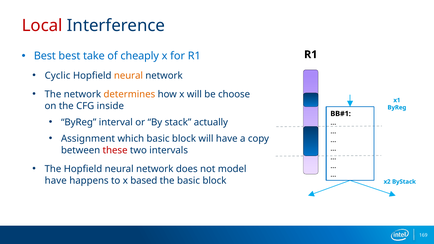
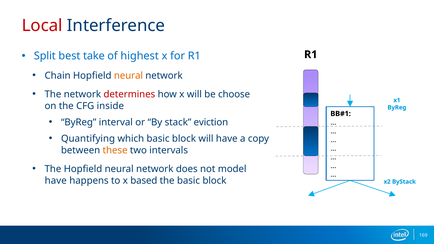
Best: Best -> Split (45, 56)
cheaply: cheaply -> highest (140, 56)
Cyclic: Cyclic -> Chain (58, 76)
determines colour: orange -> red (129, 94)
actually: actually -> eviction (211, 122)
Assignment: Assignment -> Quantifying (88, 139)
these colour: red -> orange (115, 150)
